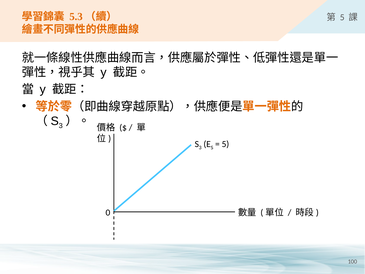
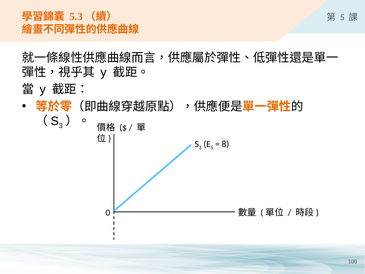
5: 5 -> 8 (225, 144)
